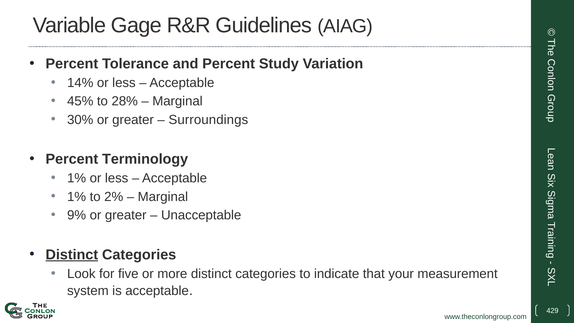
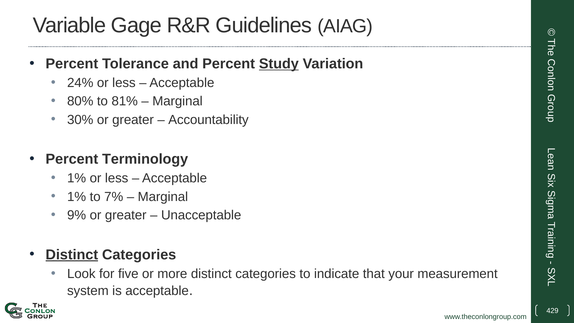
Study underline: none -> present (279, 64)
14%: 14% -> 24% (80, 83)
45%: 45% -> 80% (80, 101)
28%: 28% -> 81% (125, 101)
Surroundings: Surroundings -> Accountability (208, 120)
2%: 2% -> 7% (114, 197)
